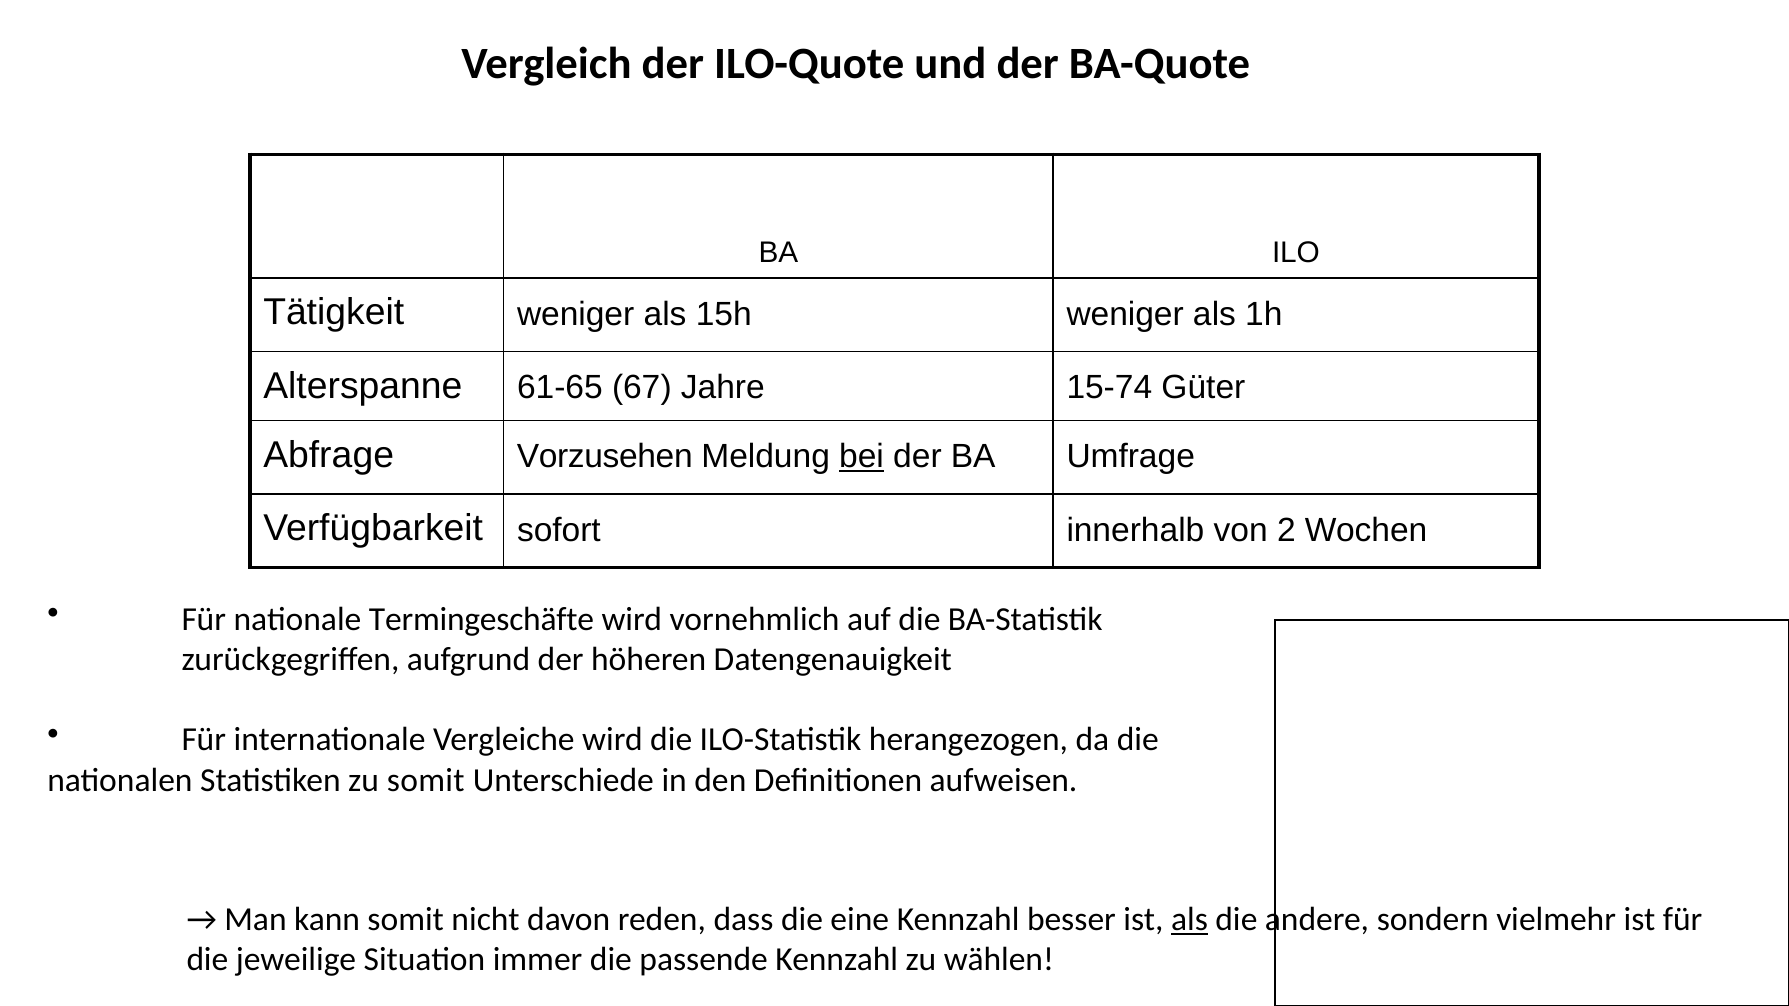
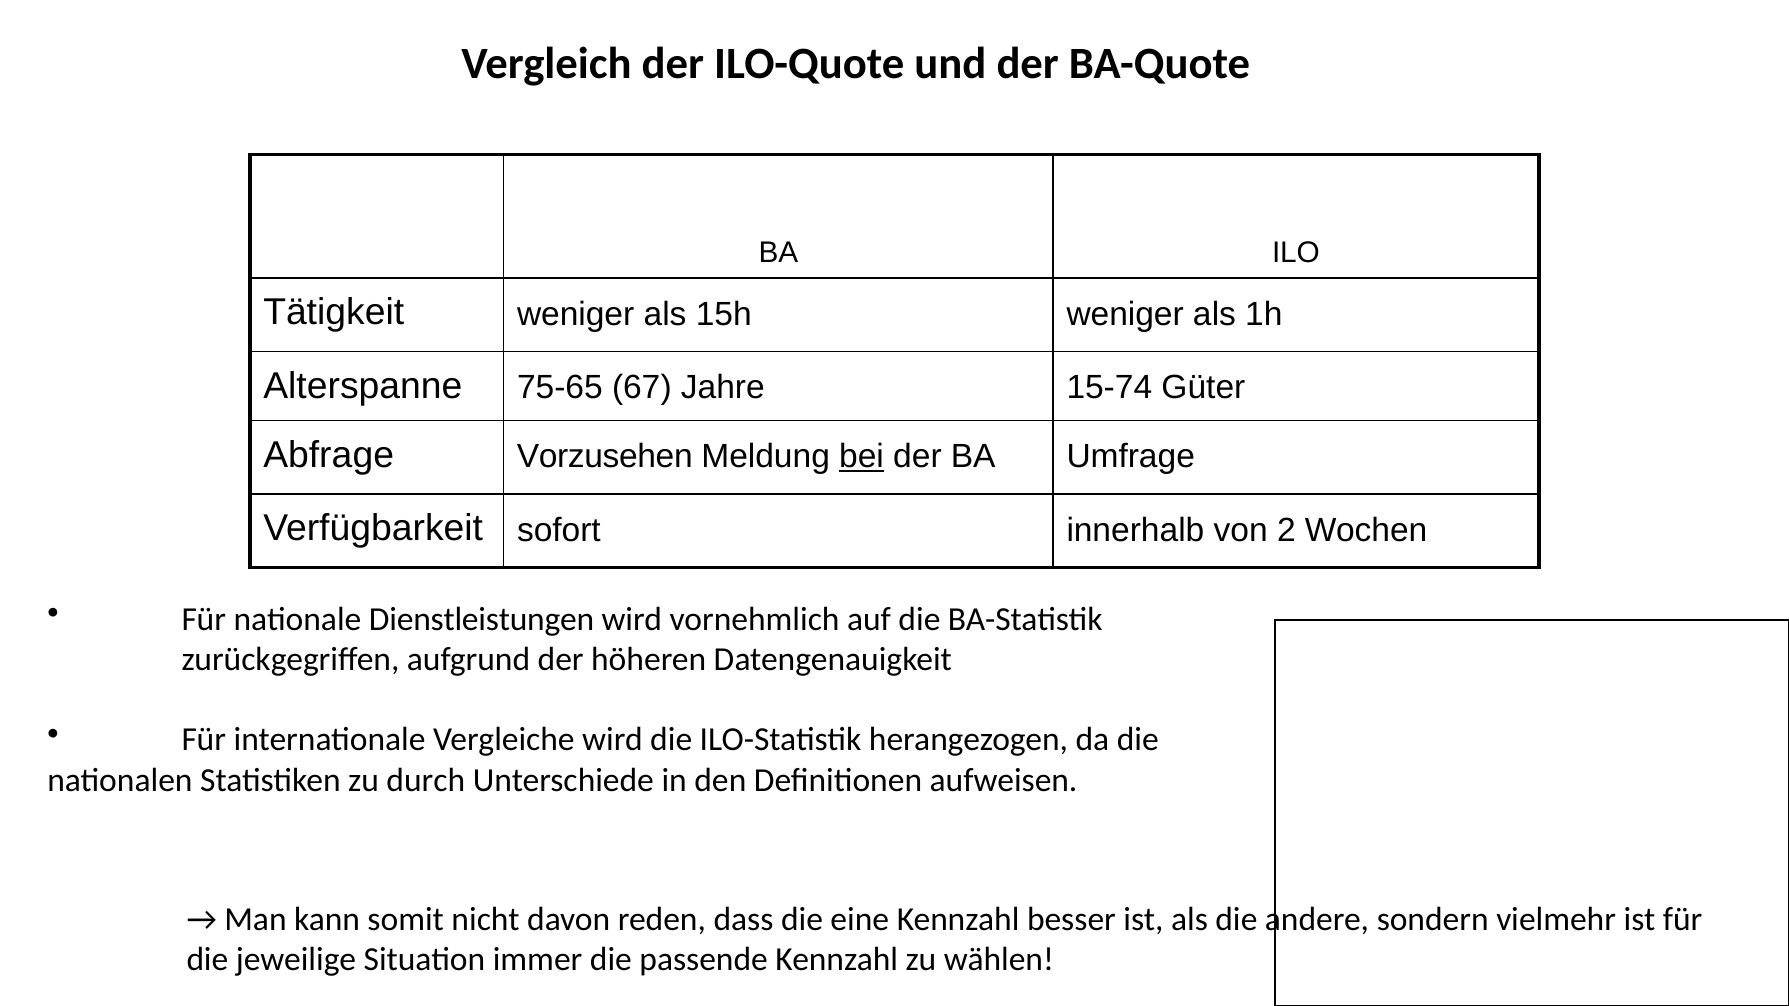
61-65: 61-65 -> 75-65 (560, 388)
Termingeschäfte: Termingeschäfte -> Dienstleistungen (482, 619)
zu somit: somit -> durch (426, 780)
als underline: present -> none (1189, 920)
